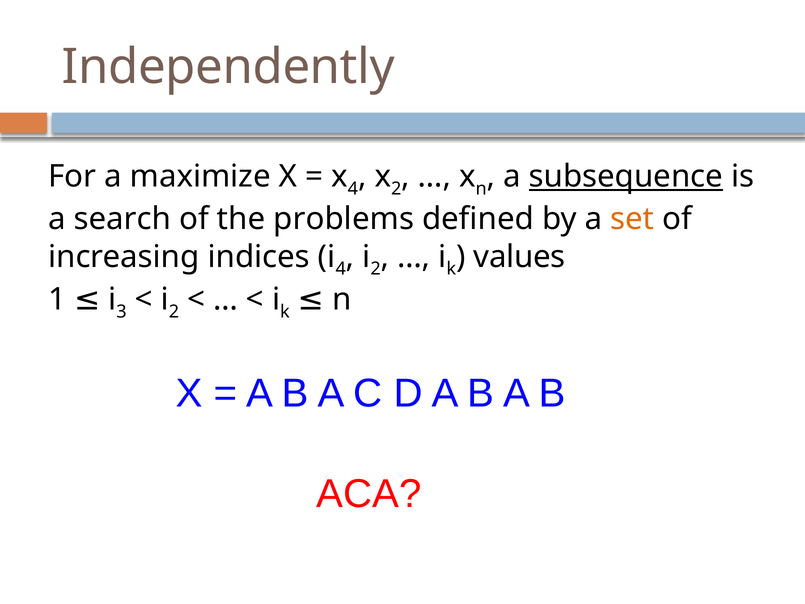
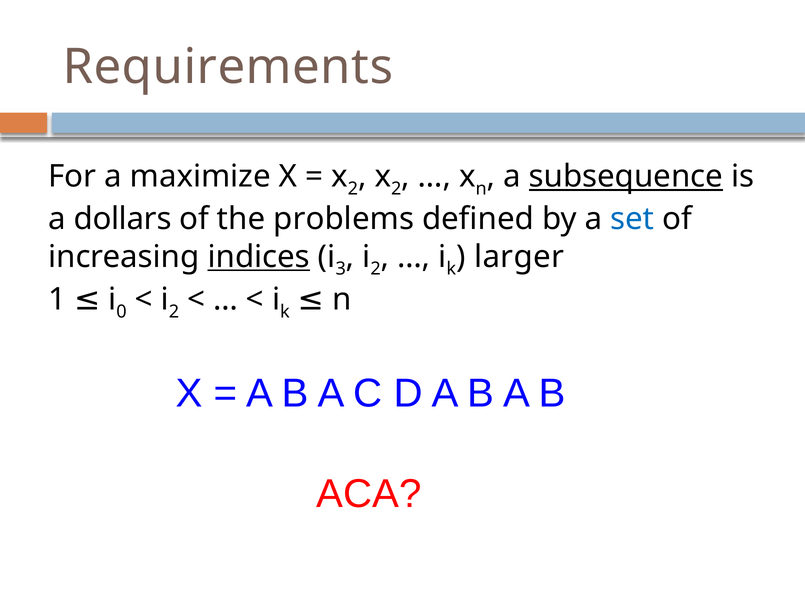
Independently: Independently -> Requirements (228, 67)
4: 4 -> 2 (353, 188)
search: search -> dollars (123, 219)
set colour: orange -> blue (632, 219)
indices underline: none -> present (259, 257)
4: 4 -> 3 (341, 269)
values: values -> larger (519, 257)
3: 3 -> 0 (121, 312)
